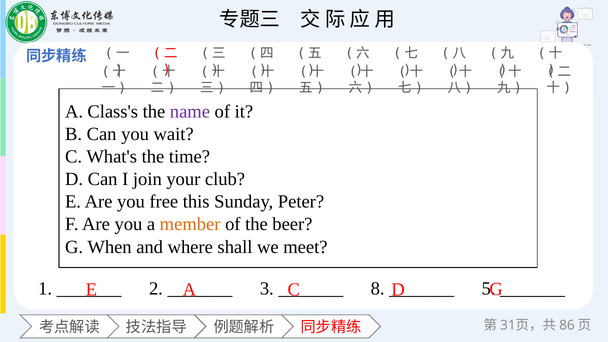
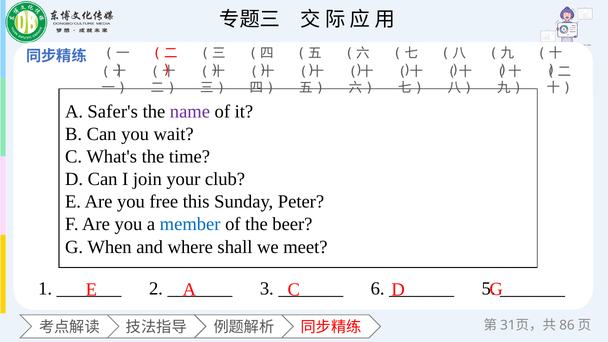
Class's: Class's -> Safer's (113, 111)
member colour: orange -> blue (190, 224)
8: 8 -> 6 (378, 289)
